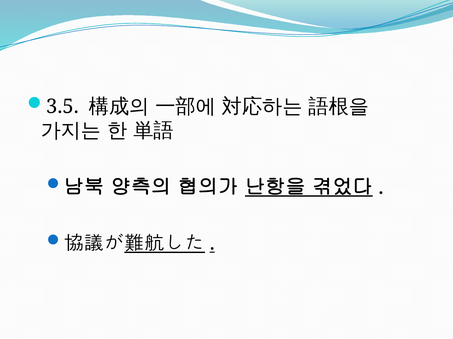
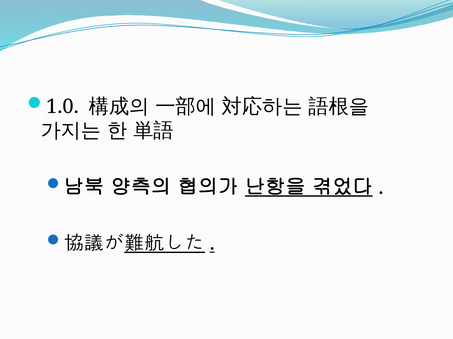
3.5: 3.5 -> 1.0 (63, 107)
